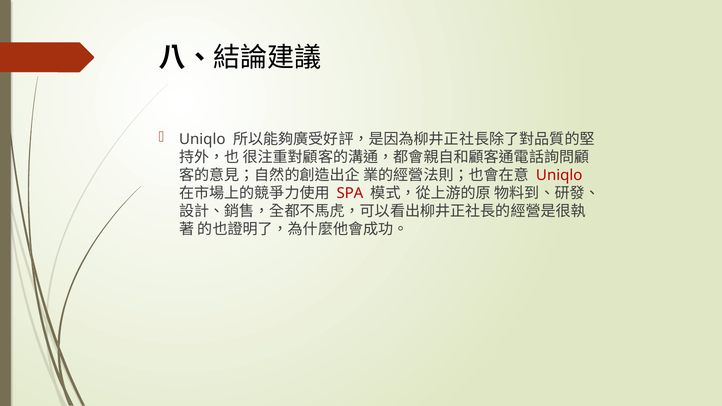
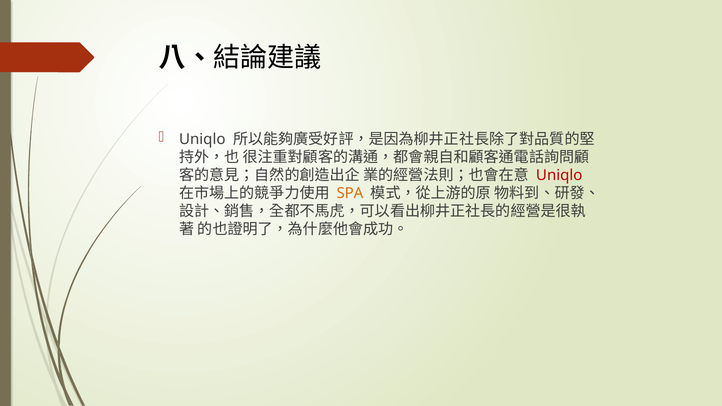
SPA colour: red -> orange (350, 193)
